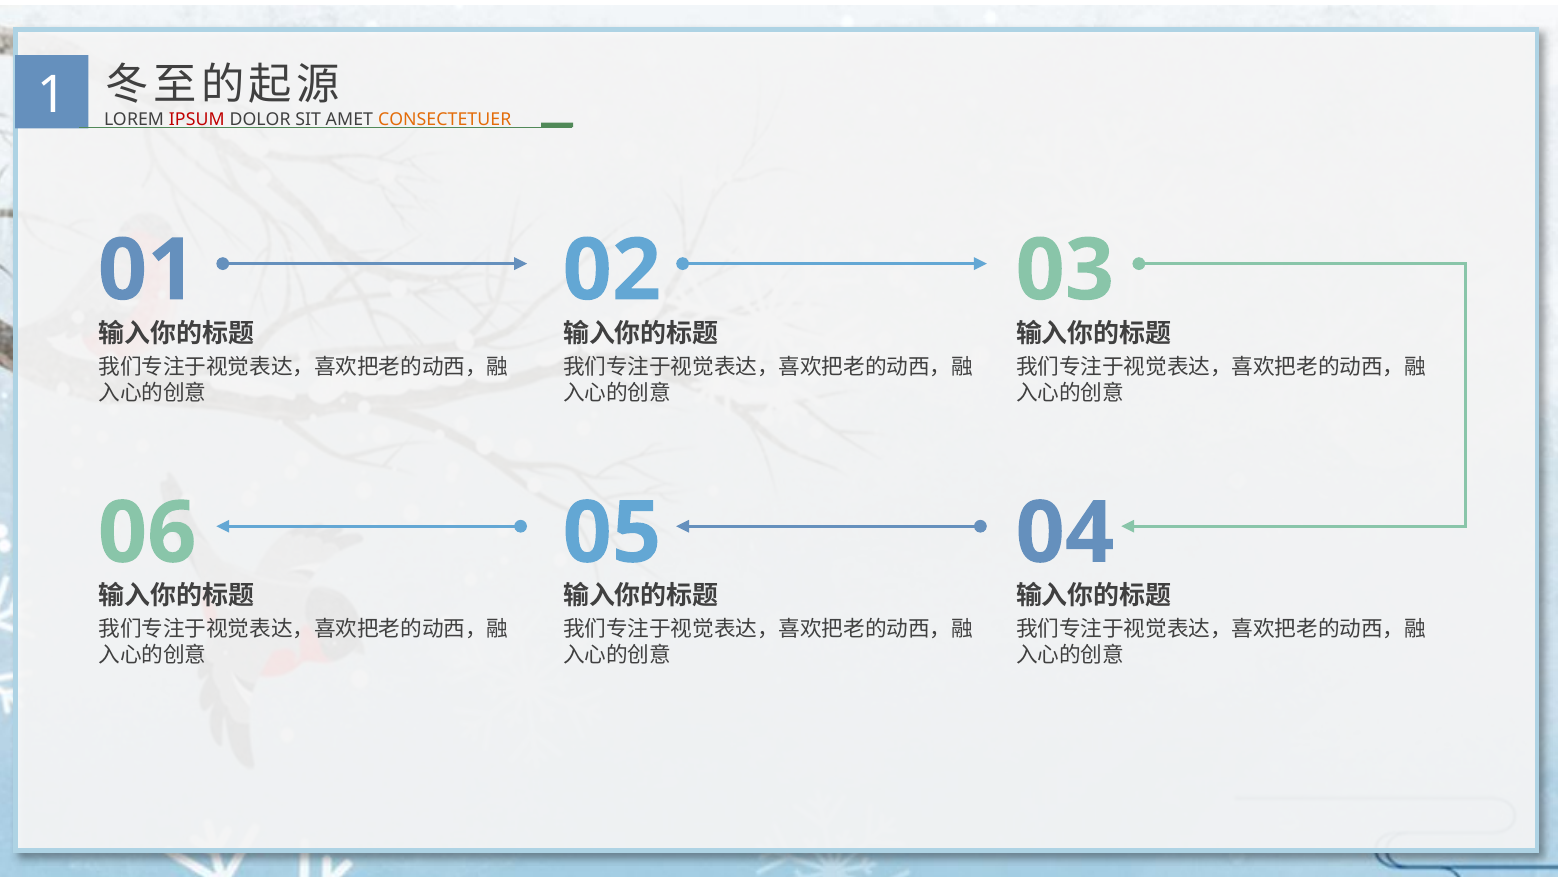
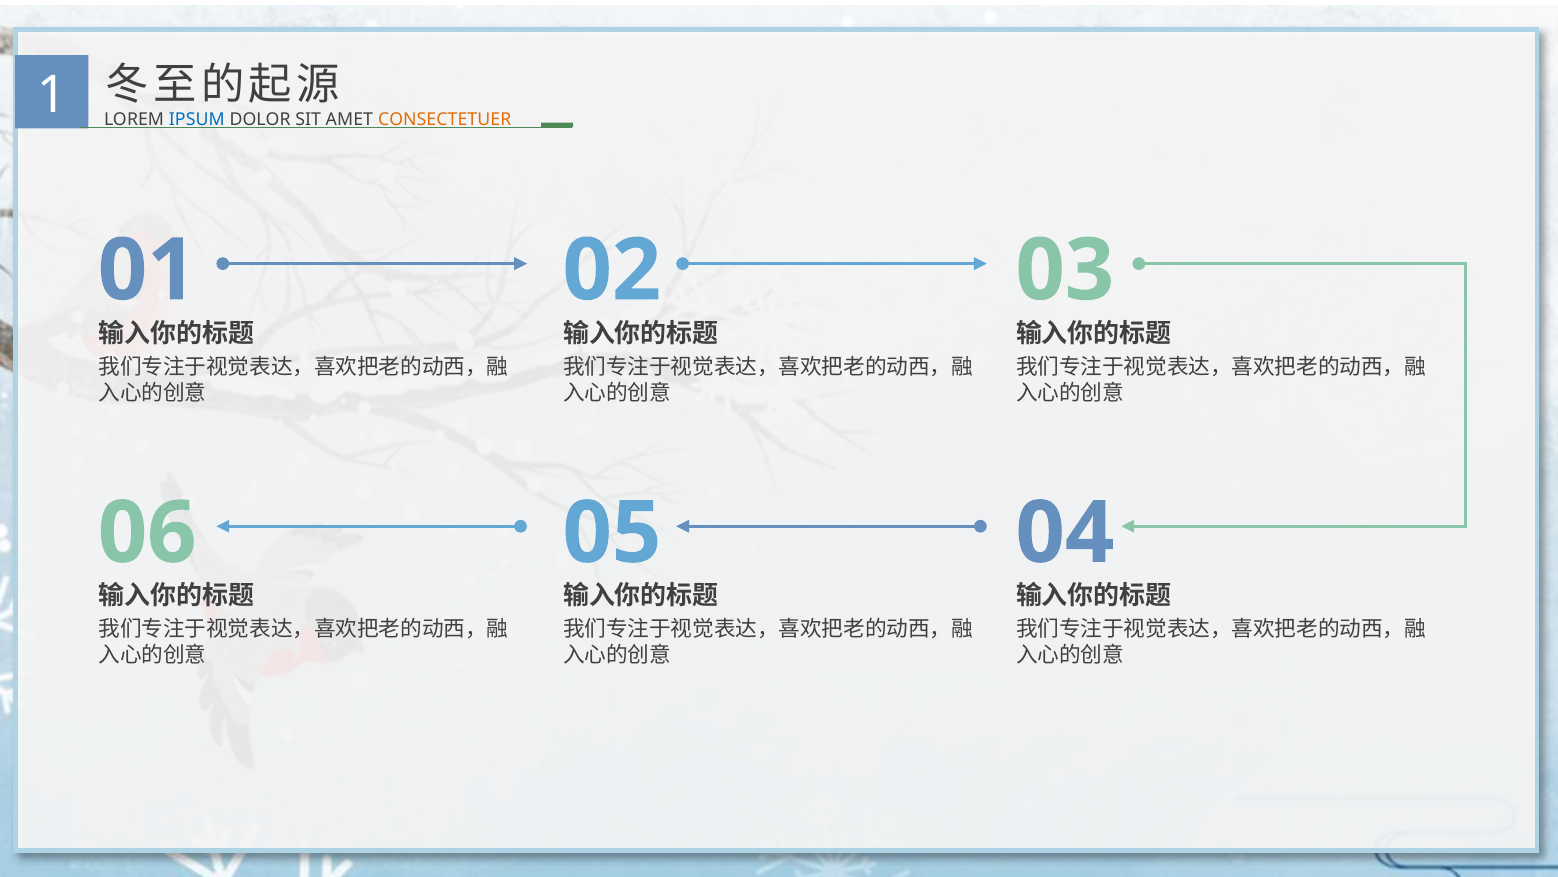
IPSUM colour: red -> blue (197, 120)
